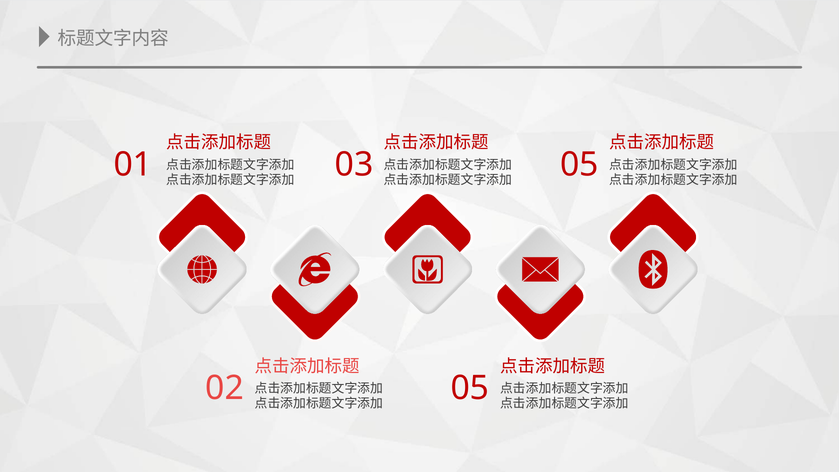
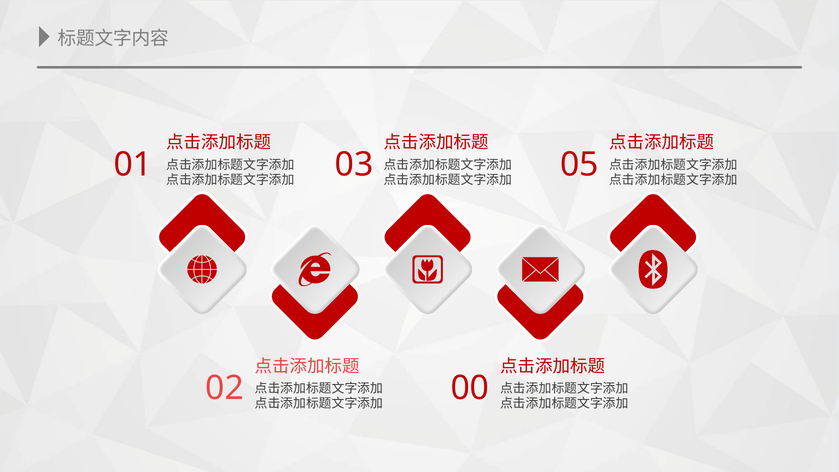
05: 05 -> 00 (470, 388)
